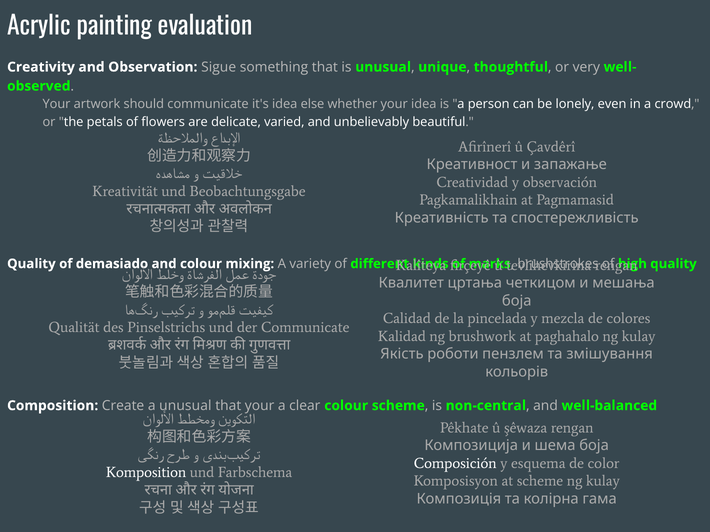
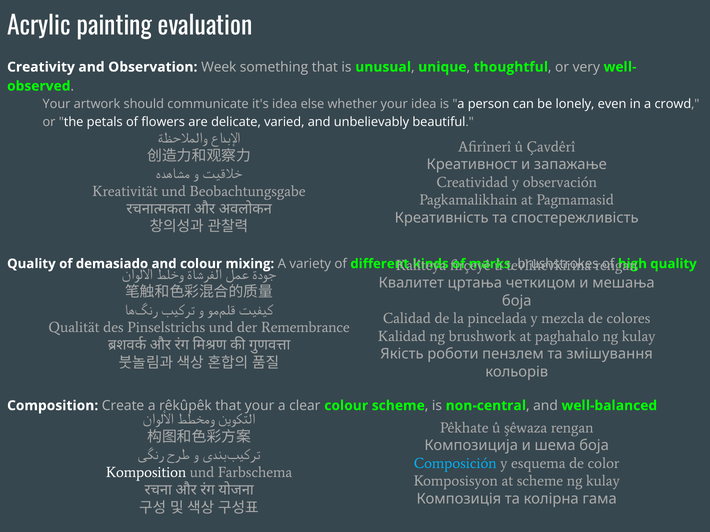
Sigue: Sigue -> Week (219, 67)
der Communicate: Communicate -> Remembrance (305, 328)
a unusual: unusual -> rêkûpêk (185, 406)
Composición colour: white -> light blue (455, 464)
